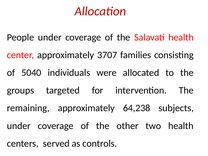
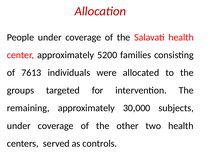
3707: 3707 -> 5200 (107, 55)
5040: 5040 -> 7613 (31, 73)
64,238: 64,238 -> 30,000 (137, 108)
